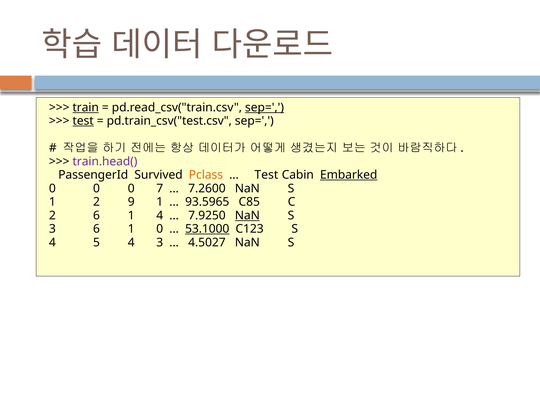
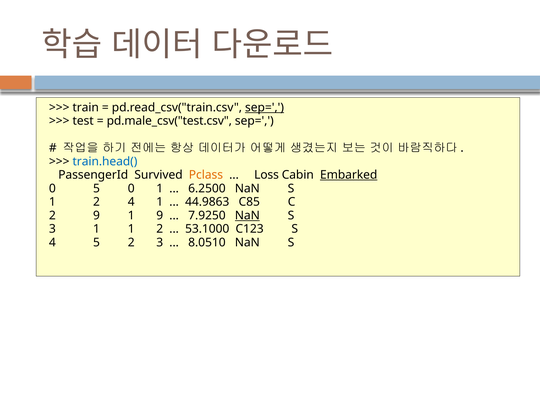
train underline: present -> none (86, 107)
test underline: present -> none (83, 121)
pd.train_csv("test.csv: pd.train_csv("test.csv -> pd.male_csv("test.csv (169, 121)
train.head( colour: purple -> blue (105, 161)
Test: Test -> Loss (267, 175)
0: 0 -> 5 (96, 188)
0 7: 7 -> 1 (160, 188)
7.2600: 7.2600 -> 6.2500 (207, 188)
2 9: 9 -> 4 (131, 202)
93.5965: 93.5965 -> 44.9863 (207, 202)
2 6: 6 -> 9 (96, 215)
1 4: 4 -> 9 (160, 215)
3 6: 6 -> 1 (96, 229)
0: 0 -> 2 (160, 229)
53.1000 underline: present -> none (207, 229)
5 4: 4 -> 2 (131, 242)
4.5027: 4.5027 -> 8.0510 (207, 242)
